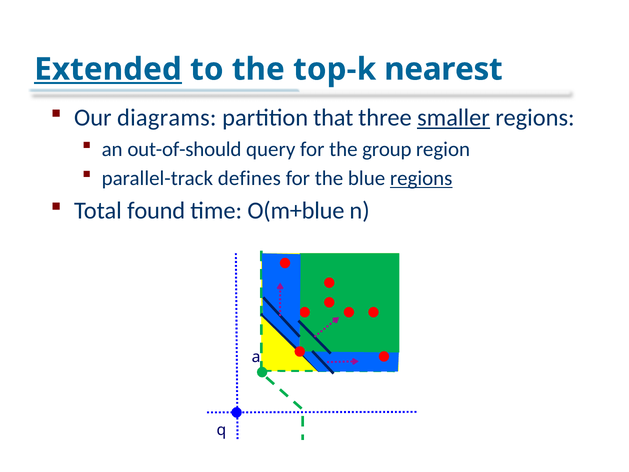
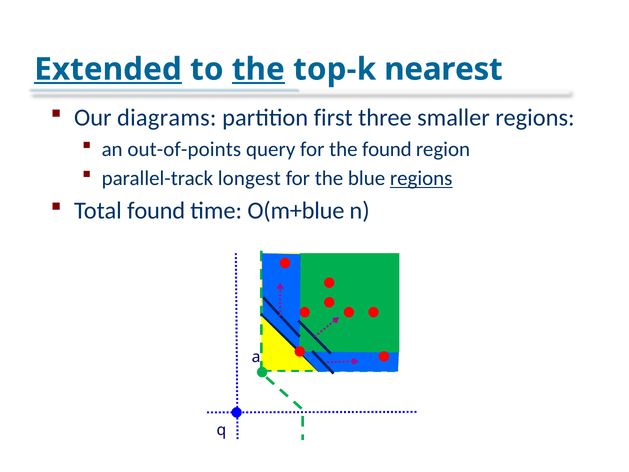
the underline: none -> present (258, 69)
that: that -> first (333, 118)
smaller underline: present -> none (454, 118)
out-of-should: out-of-should -> out-of-points (184, 149)
the group: group -> found (387, 149)
defines: defines -> longest (249, 178)
